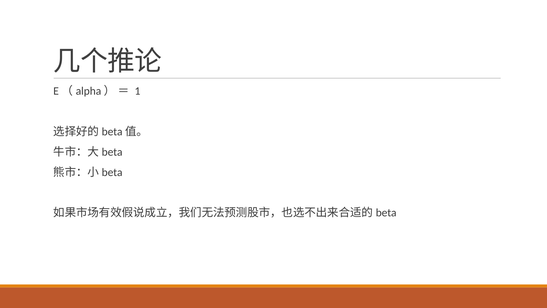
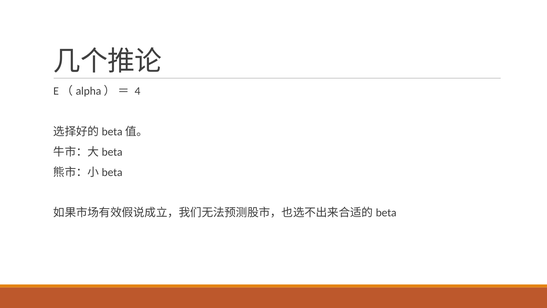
1: 1 -> 4 (137, 91)
